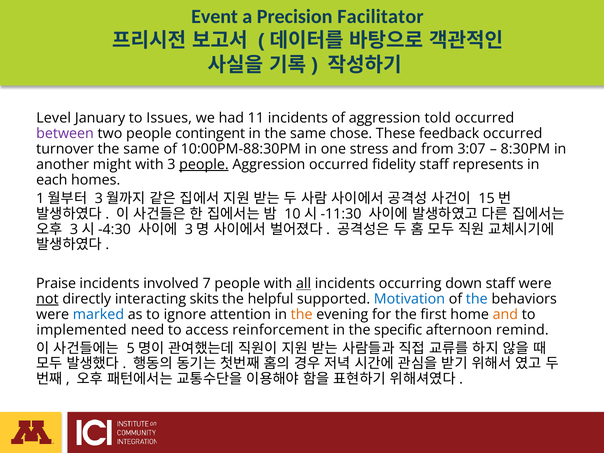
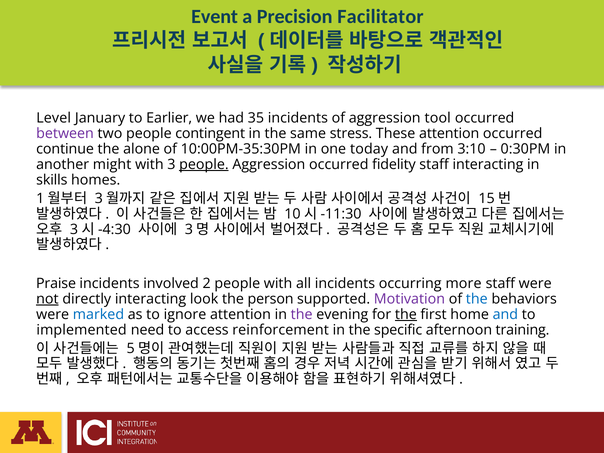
Issues: Issues -> Earlier (169, 118)
11: 11 -> 35 (256, 118)
told: told -> tool (438, 118)
chose: chose -> stress (351, 134)
These feedback: feedback -> attention (449, 134)
turnover: turnover -> continue (65, 149)
same: same -> alone (142, 149)
10:00PM-88:30PM: 10:00PM-88:30PM -> 10:00PM-35:30PM (241, 149)
stress: stress -> today (369, 149)
3:07: 3:07 -> 3:10 (472, 149)
8:30PM: 8:30PM -> 0:30PM (525, 149)
staff represents: represents -> interacting (488, 165)
each: each -> skills (52, 180)
7: 7 -> 2 (207, 284)
all underline: present -> none (304, 284)
down: down -> more (464, 284)
skits: skits -> look (204, 299)
helpful: helpful -> person (271, 299)
Motivation colour: blue -> purple (409, 299)
the colour: orange -> purple (302, 314)
the underline: none -> present (406, 314)
and colour: orange -> blue (505, 314)
remind: remind -> training (523, 330)
